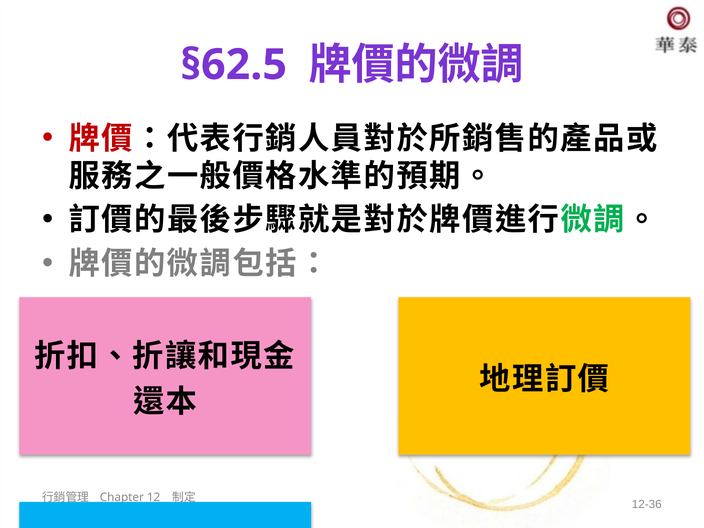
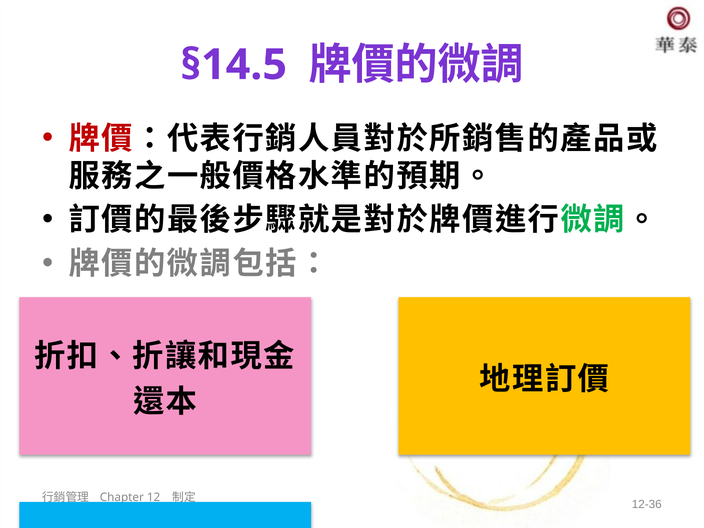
§62.5: §62.5 -> §14.5 (234, 65)
